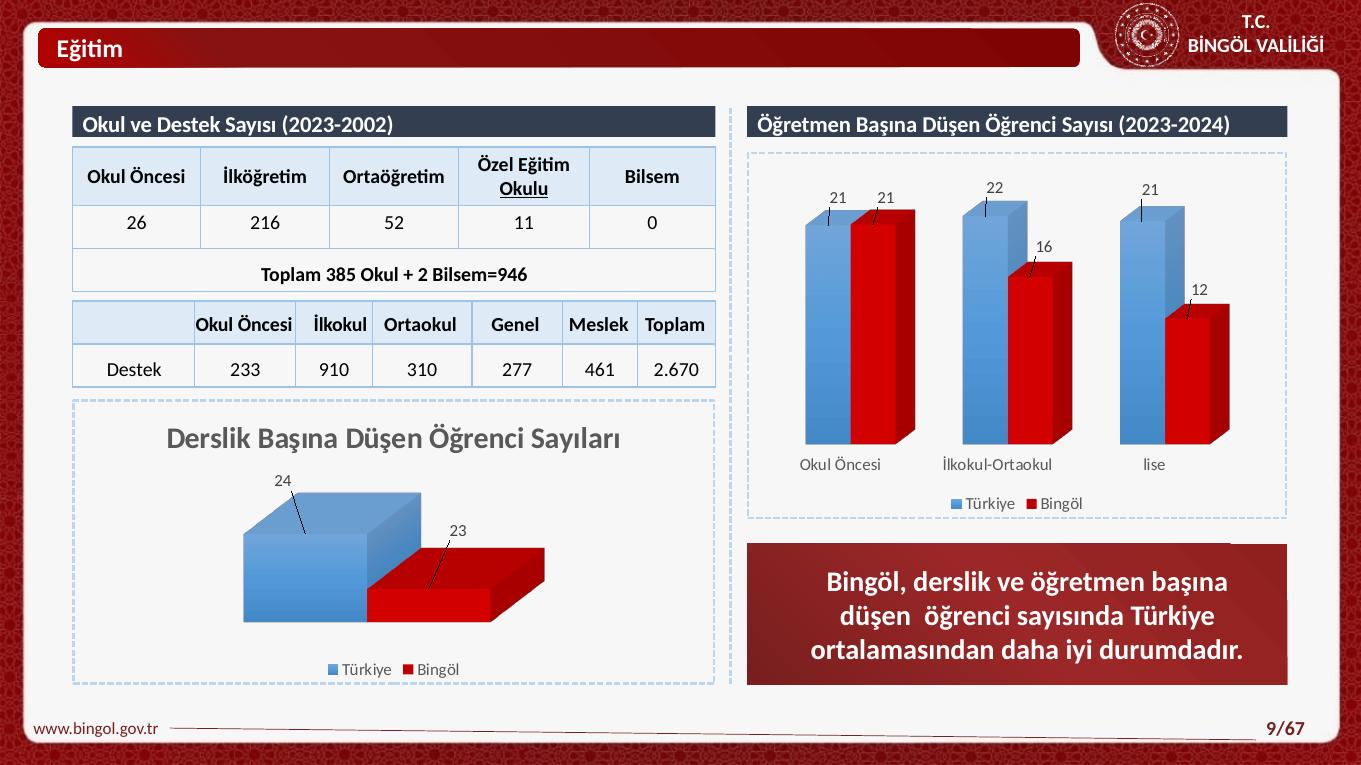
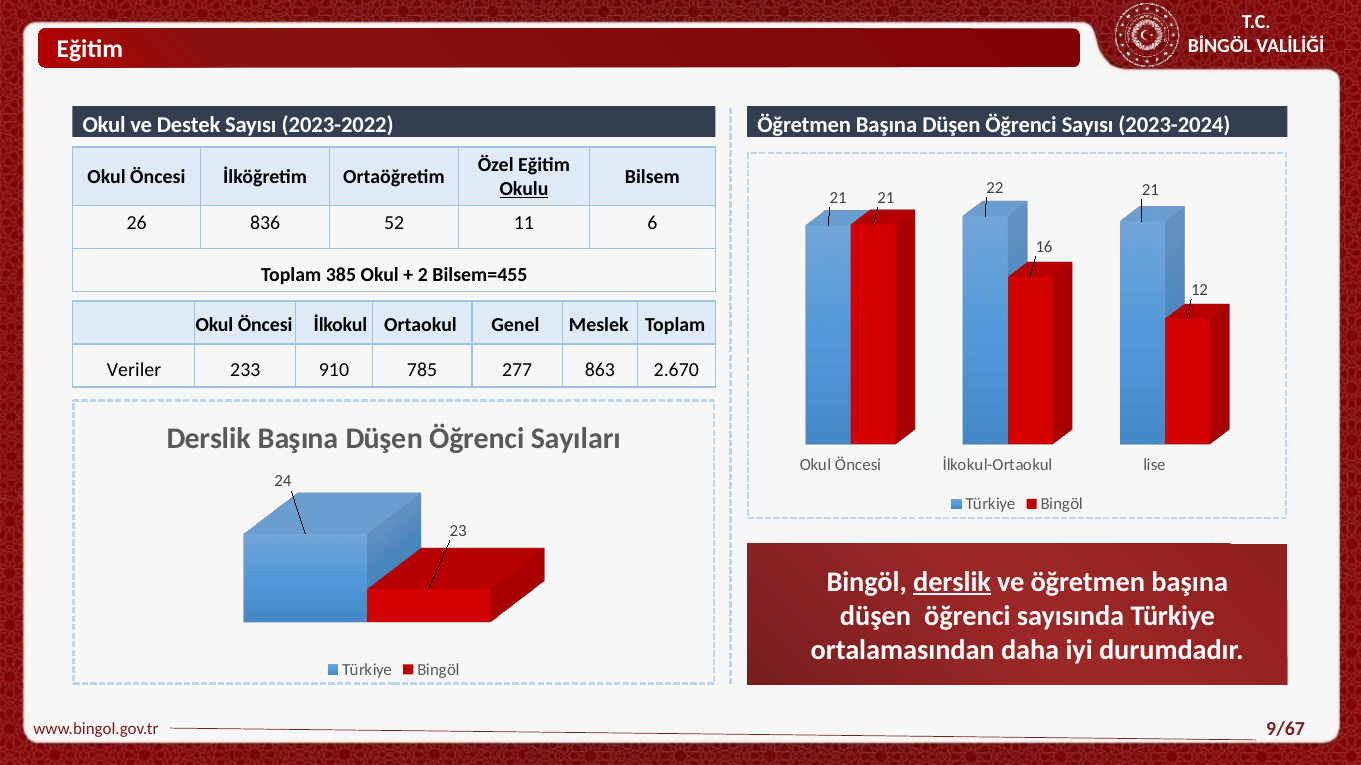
2023-2002: 2023-2002 -> 2023-2022 (338, 125)
216: 216 -> 836 (265, 223)
0: 0 -> 6 (652, 223)
Bilsem=946: Bilsem=946 -> Bilsem=455 (480, 275)
Destek: Destek -> Veriler (134, 370)
310: 310 -> 785 (422, 370)
461: 461 -> 863 (600, 370)
derslik underline: none -> present (952, 582)
